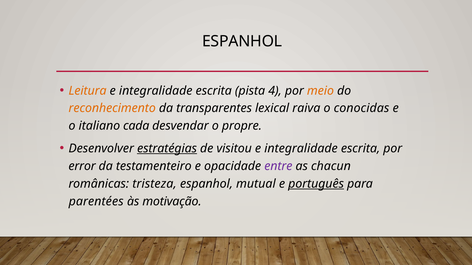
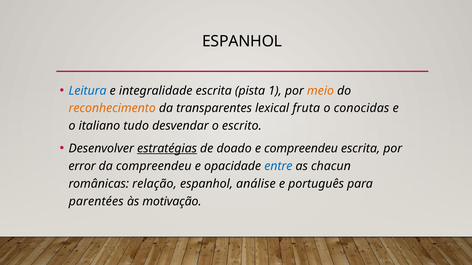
Leitura colour: orange -> blue (88, 91)
4: 4 -> 1 (275, 91)
raiva: raiva -> fruta (306, 108)
cada: cada -> tudo (136, 126)
propre: propre -> escrito (242, 126)
visitou: visitou -> doado (234, 149)
integralidade: integralidade -> compreendeu (301, 149)
da testamenteiro: testamenteiro -> compreendeu (154, 166)
entre colour: purple -> blue (278, 166)
tristeza: tristeza -> relação (154, 184)
mutual: mutual -> análise (256, 184)
português underline: present -> none (316, 184)
